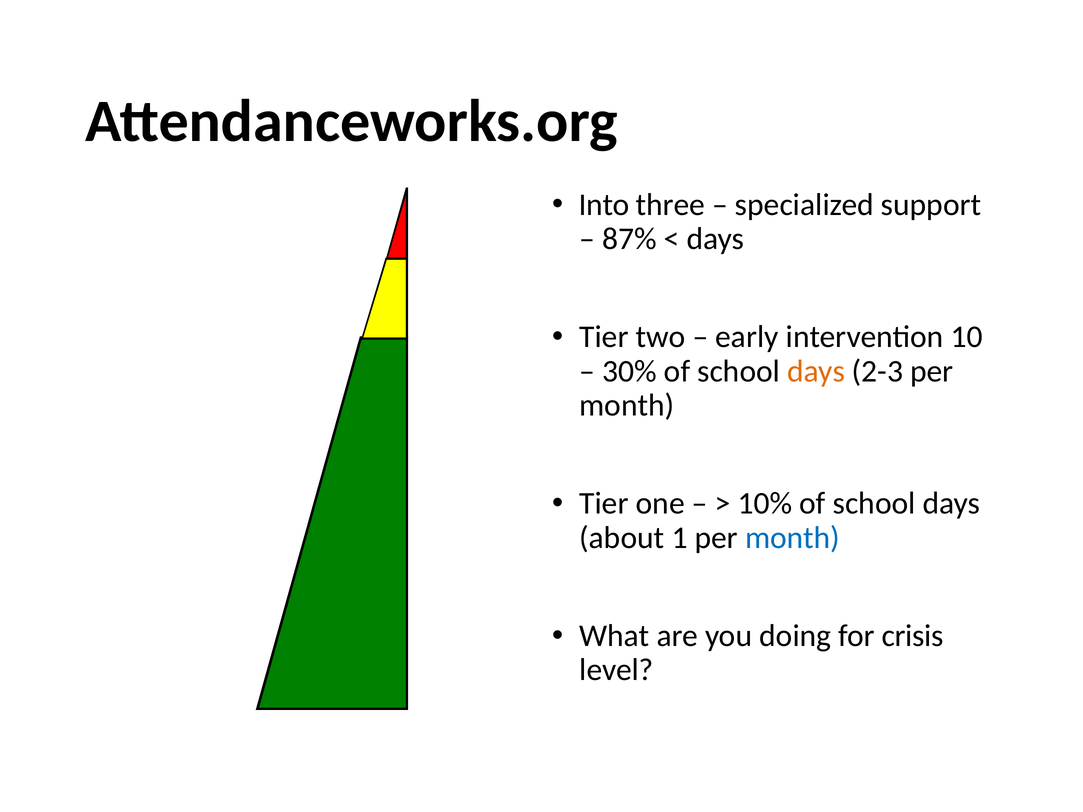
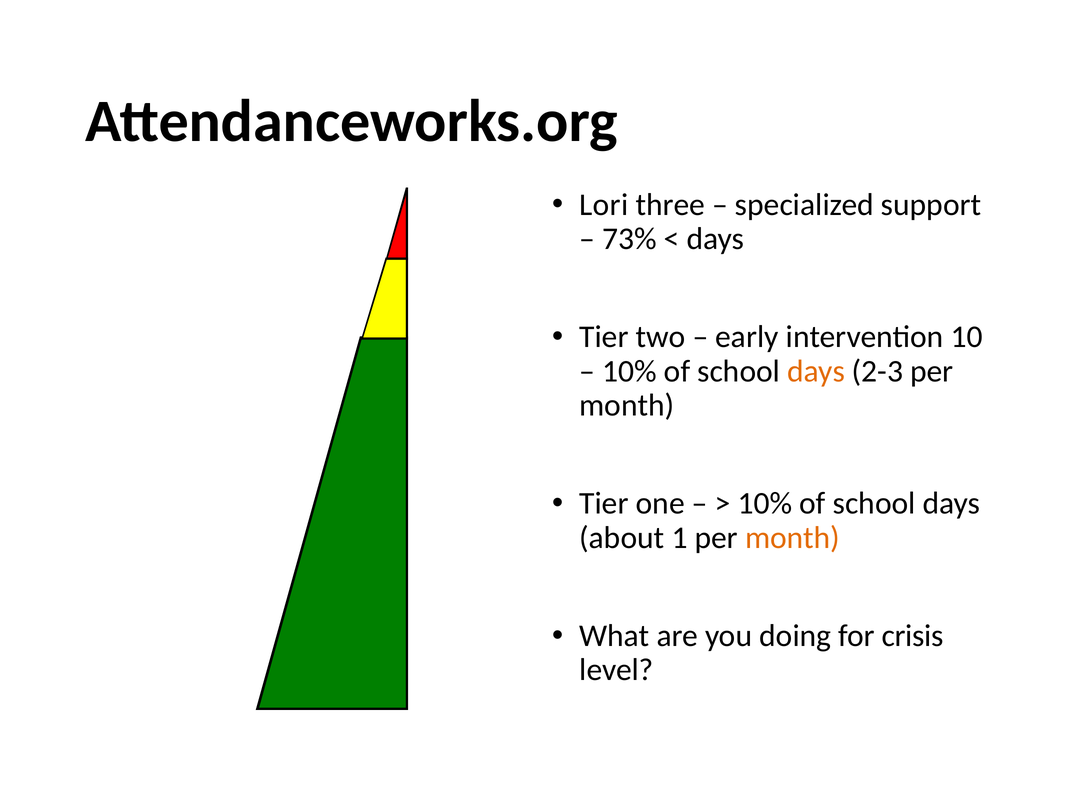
Into: Into -> Lori (604, 205)
87%: 87% -> 73% (629, 239)
30%: 30% -> 10% (629, 371)
month colour: blue -> orange (793, 538)
